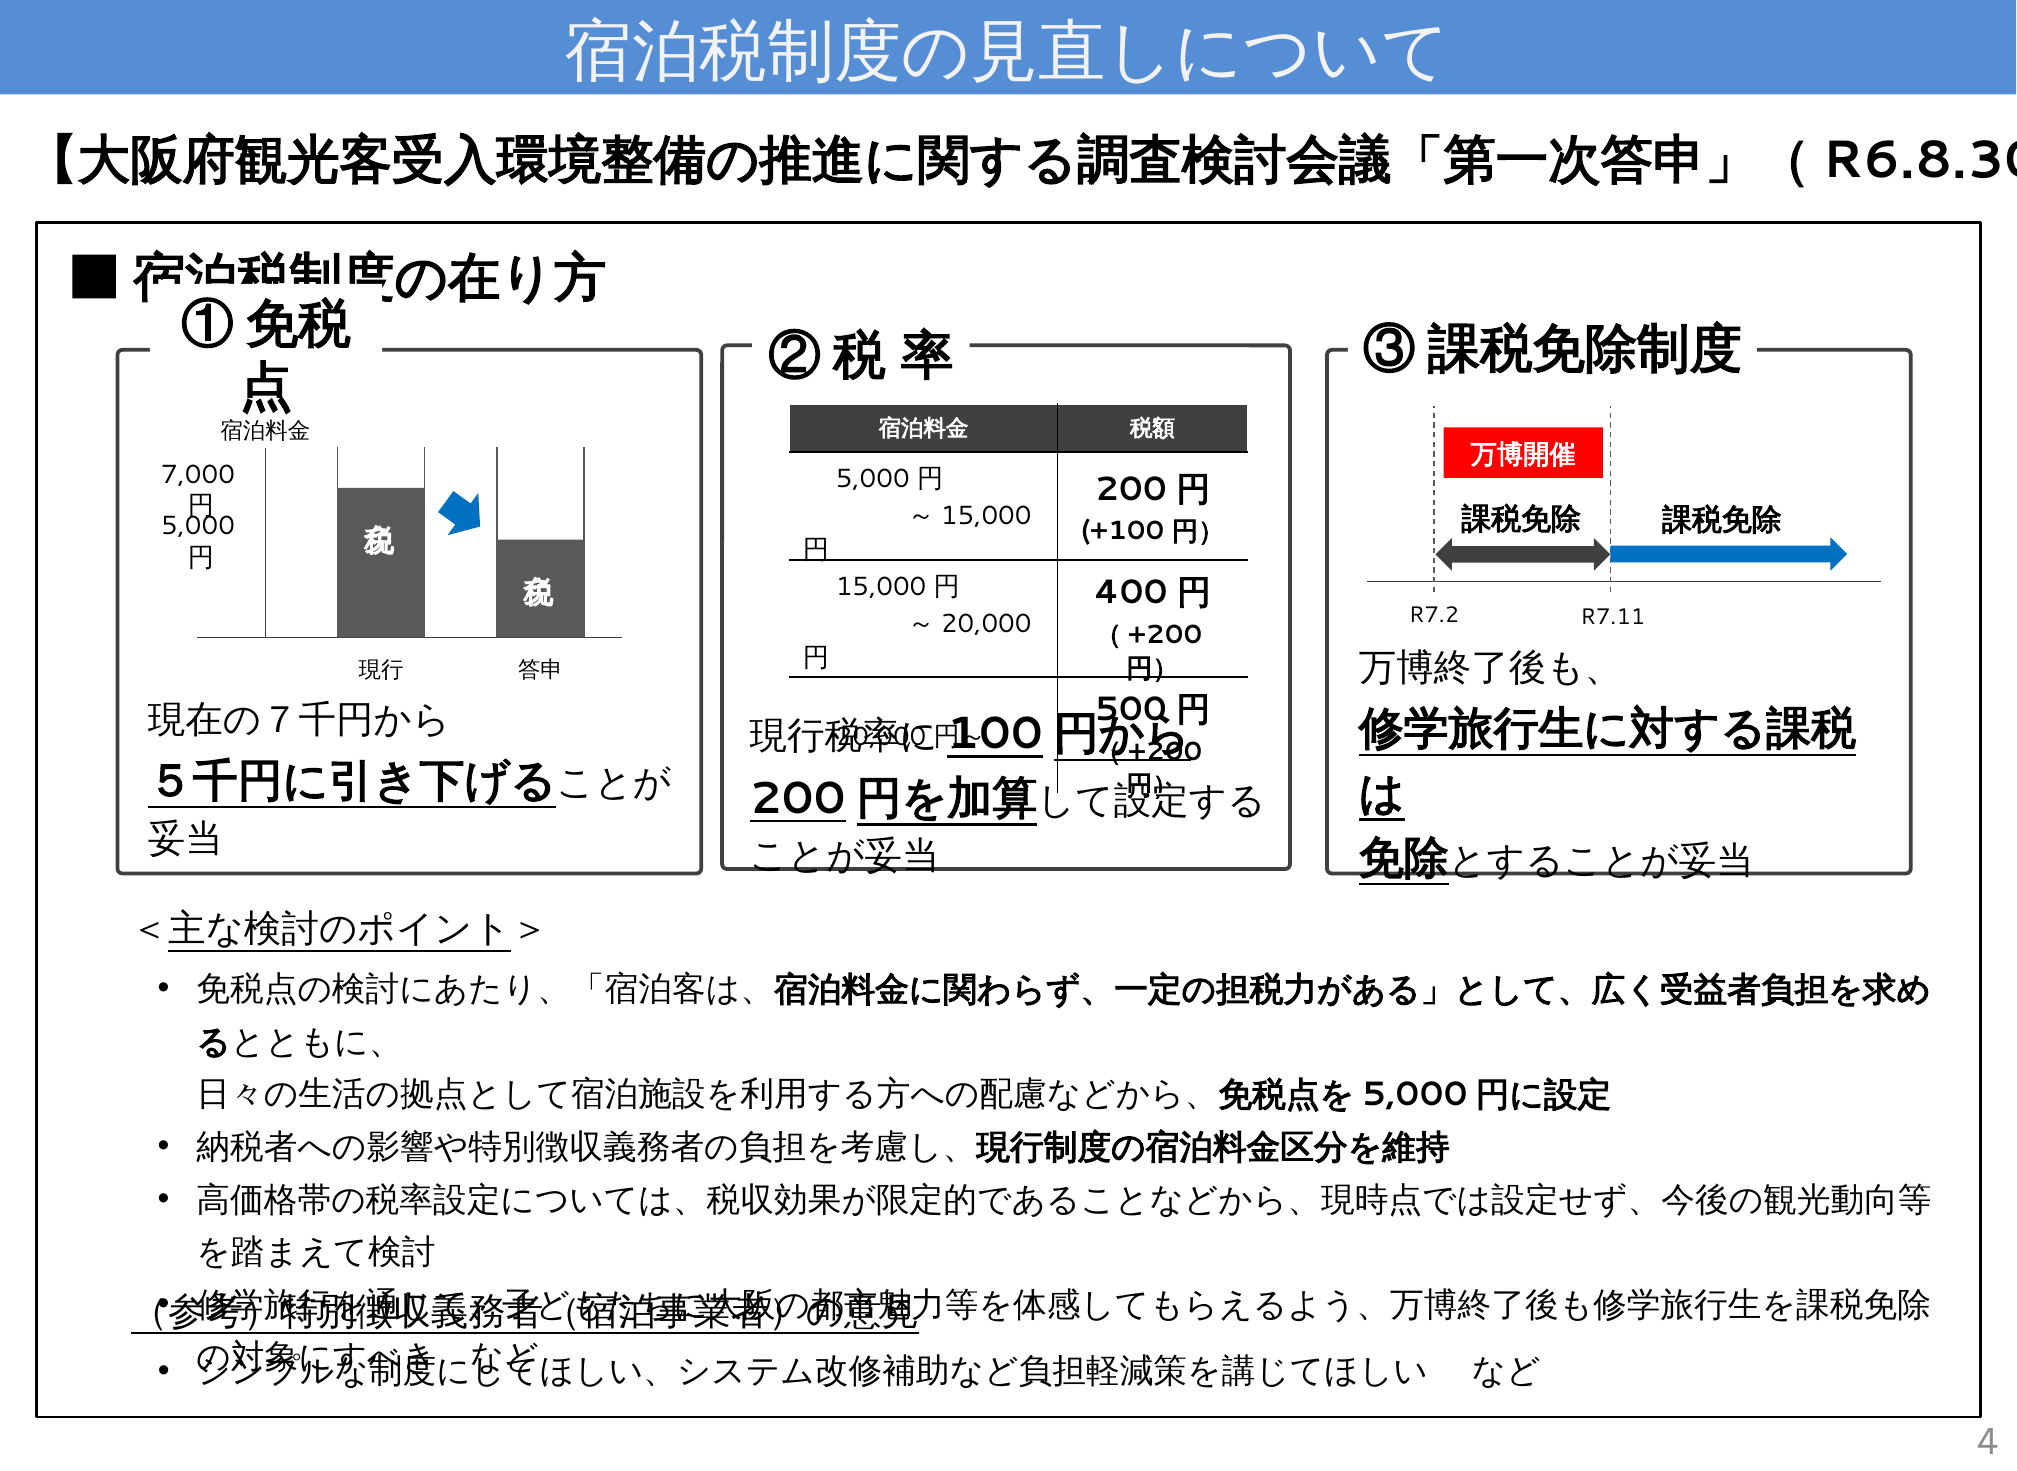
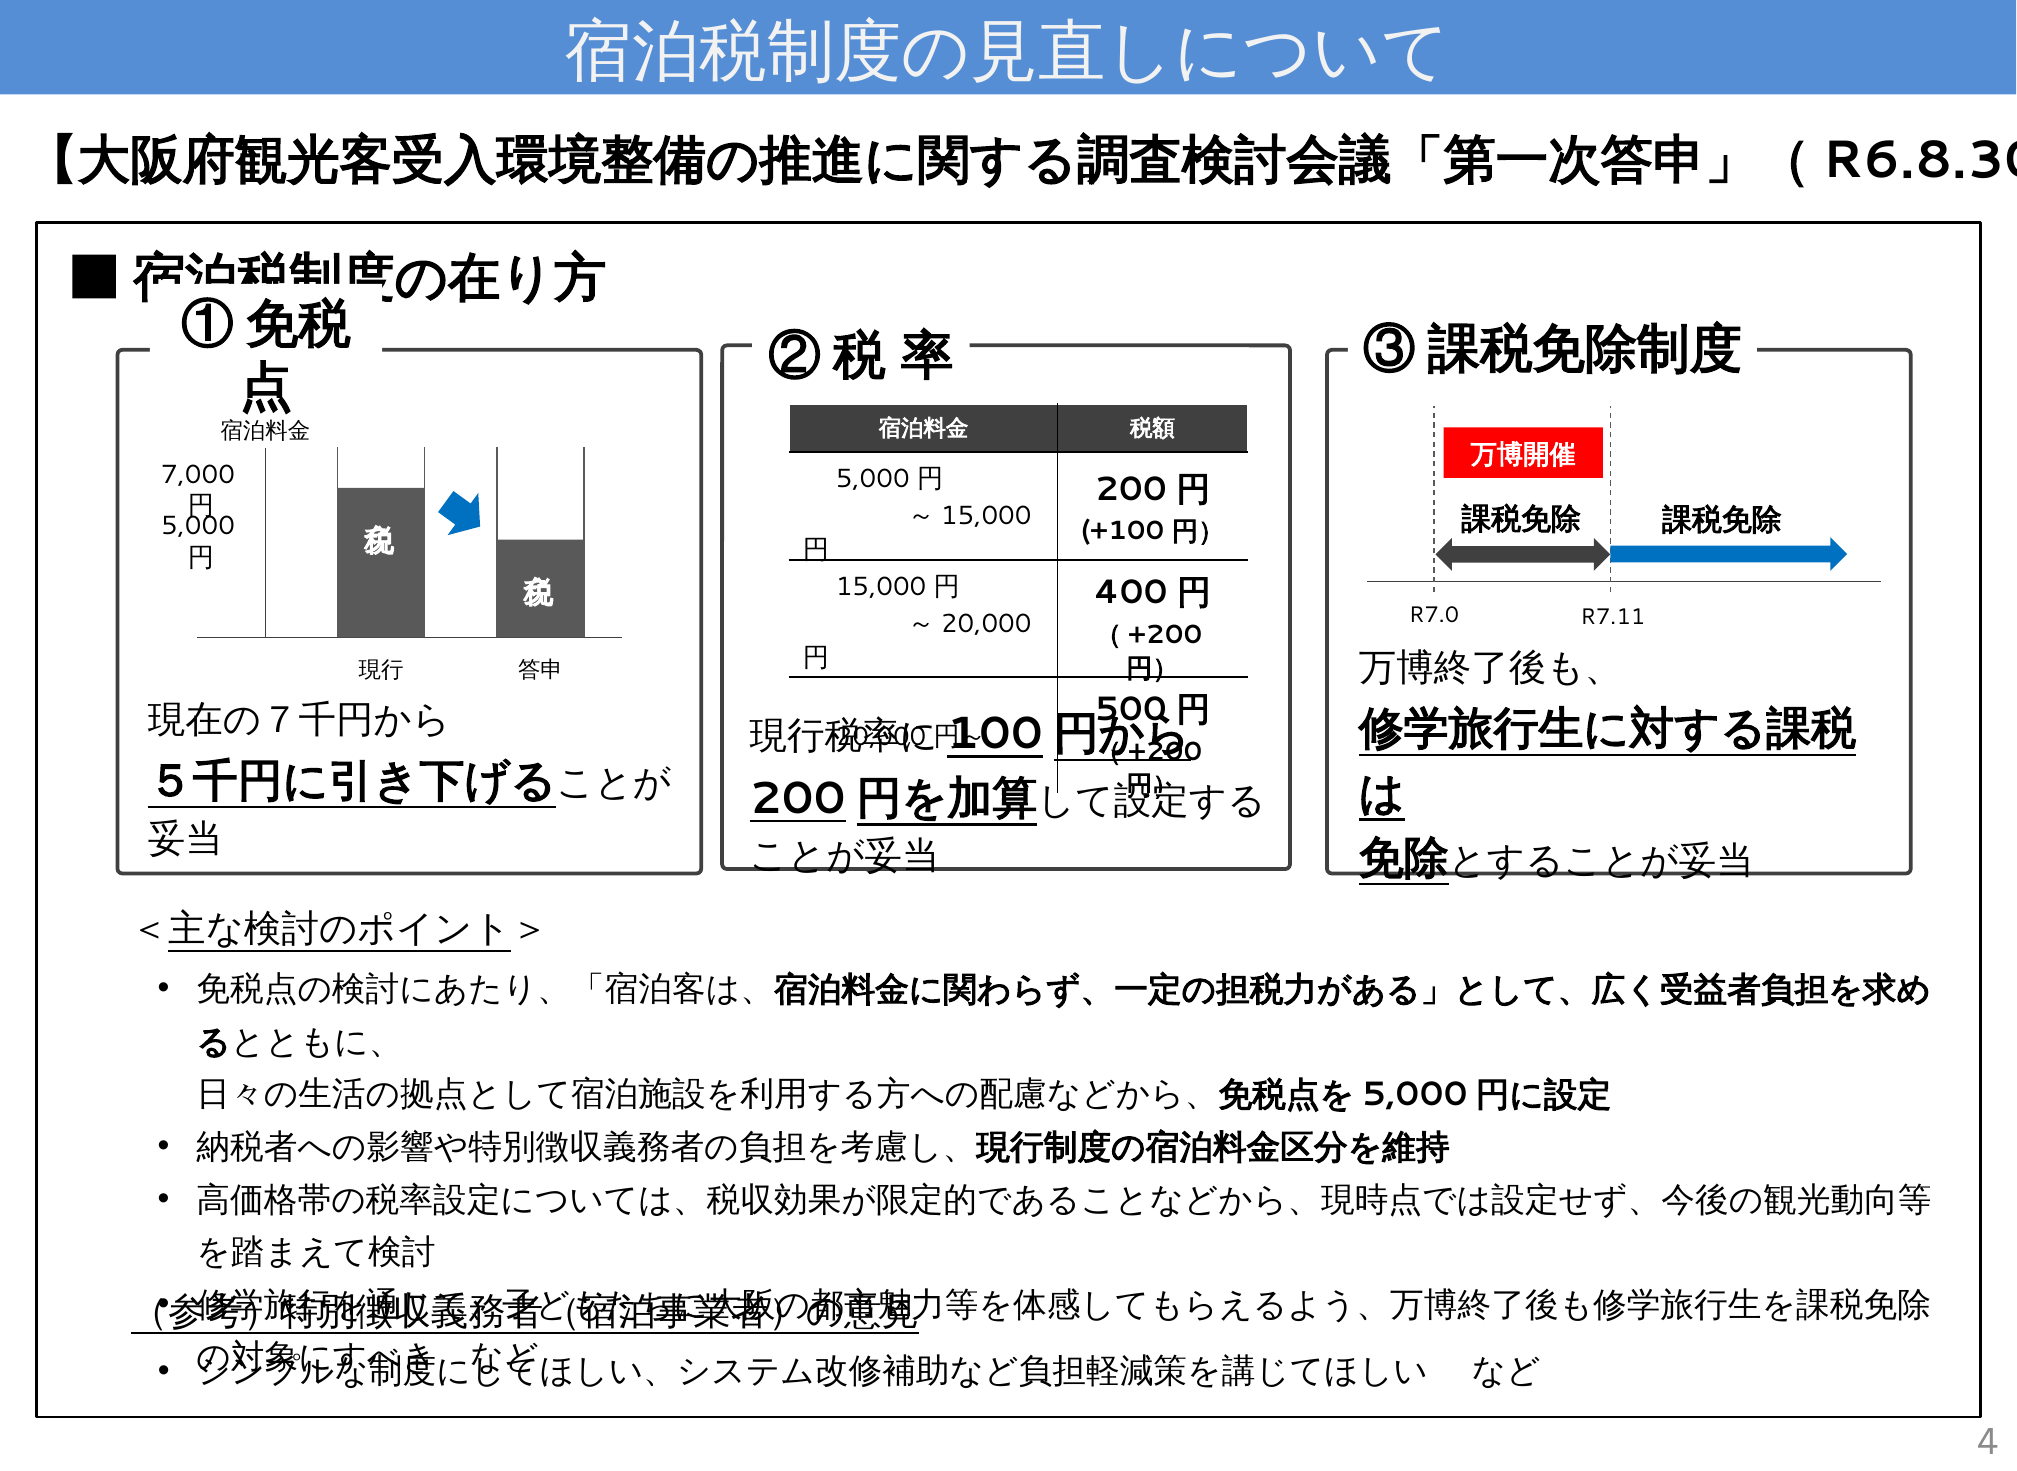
R7.2: R7.2 -> R7.0 (1434, 615)
